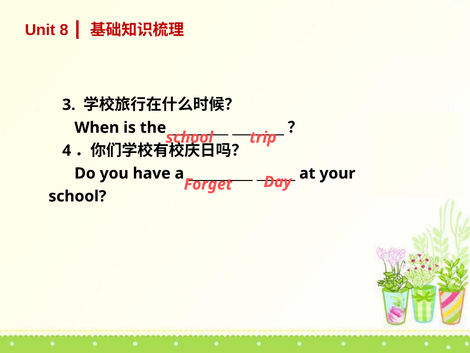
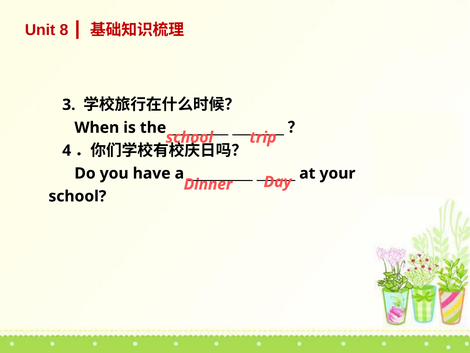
Forget: Forget -> Dinner (208, 184)
